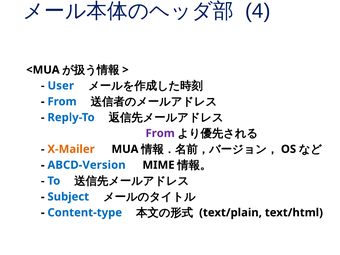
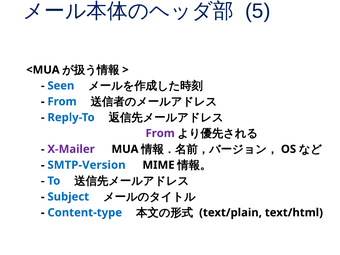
4: 4 -> 5 (258, 11)
User: User -> Seen (61, 86)
X-Mailer colour: orange -> purple (71, 149)
ABCD-Version: ABCD-Version -> SMTP-Version (87, 165)
